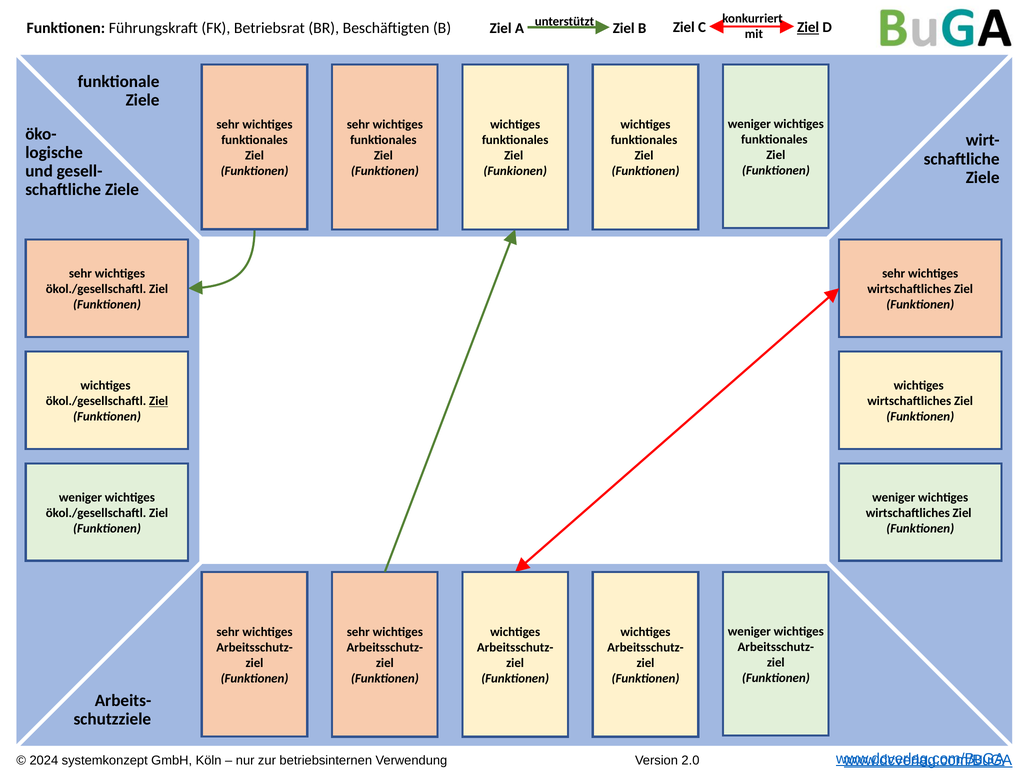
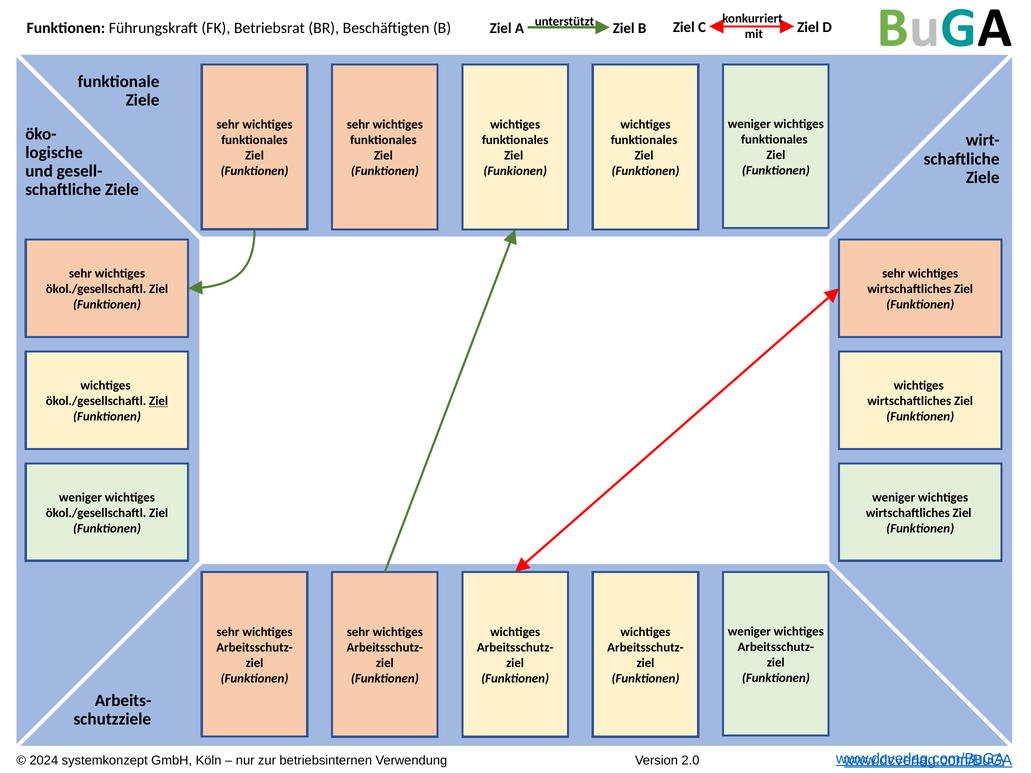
Ziel underline: present -> none (808, 27)
